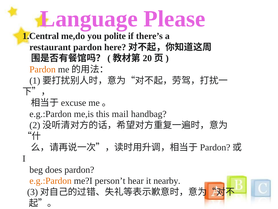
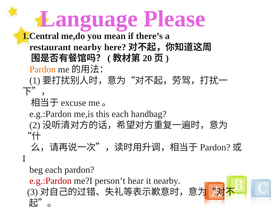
you polite: polite -> mean (115, 36)
restaurant pardon: pardon -> nearby (87, 47)
this mail: mail -> each (120, 114)
beg does: does -> each (54, 169)
e.g.:Pardon colour: orange -> red (51, 180)
